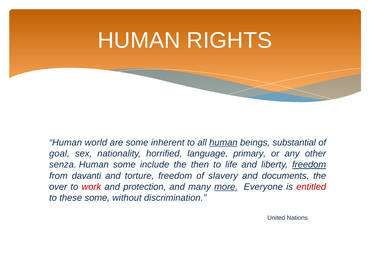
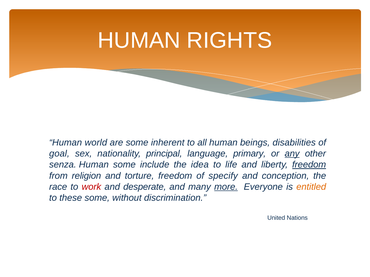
human underline: present -> none (223, 143)
substantial: substantial -> disabilities (294, 143)
horrified: horrified -> principal (164, 154)
any underline: none -> present (292, 154)
then: then -> idea (200, 165)
davanti: davanti -> religion (86, 176)
slavery: slavery -> specify (223, 176)
documents: documents -> conception (285, 176)
over: over -> race (58, 187)
protection: protection -> desperate (145, 187)
entitled colour: red -> orange (311, 187)
